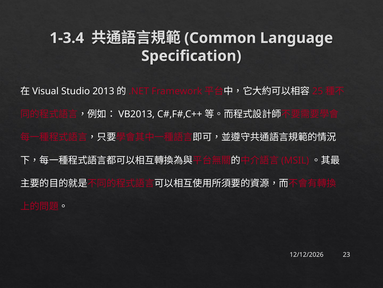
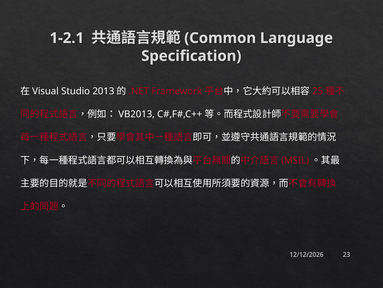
1-3.4: 1-3.4 -> 1-2.1 (67, 38)
